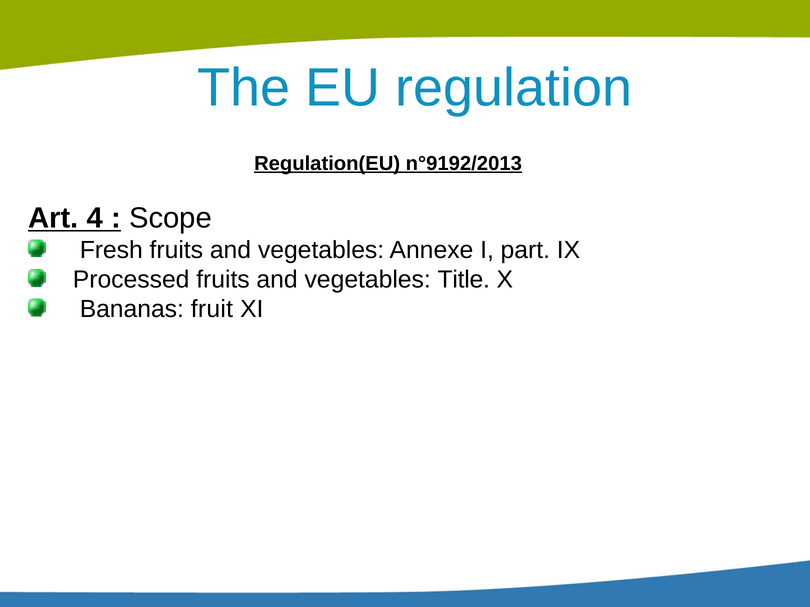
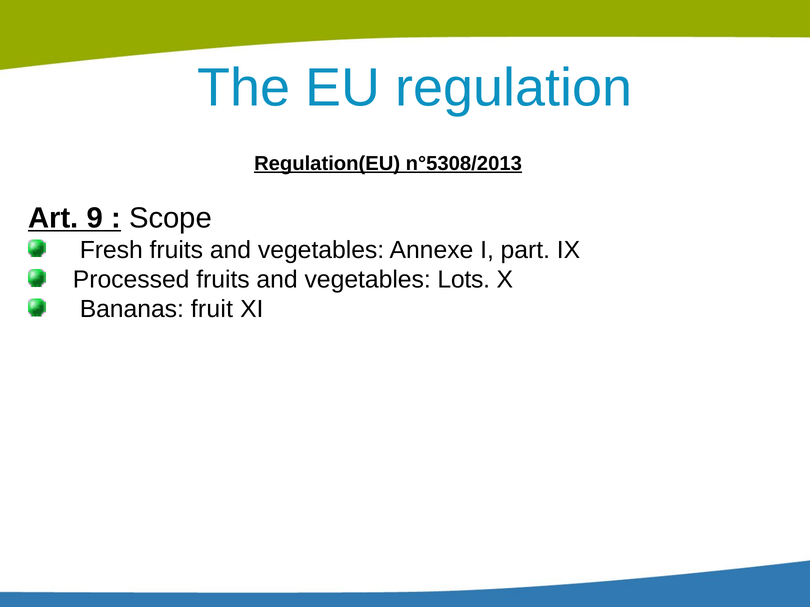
n°9192/2013: n°9192/2013 -> n°5308/2013 (464, 163)
4: 4 -> 9 (95, 218)
Title: Title -> Lots (464, 280)
